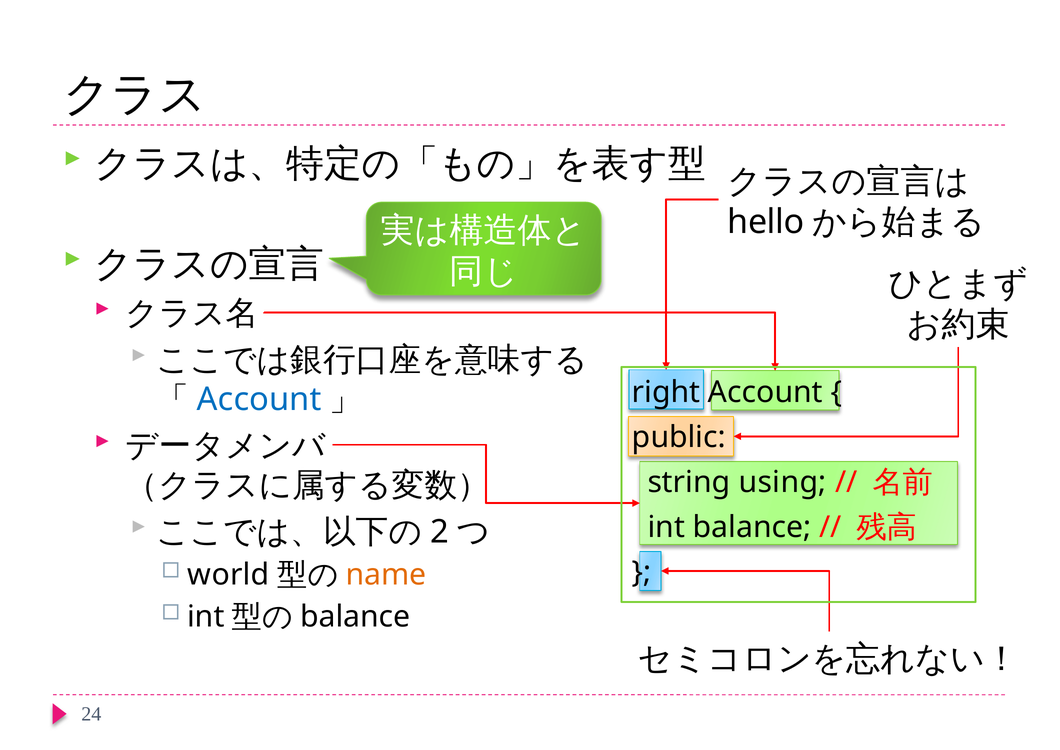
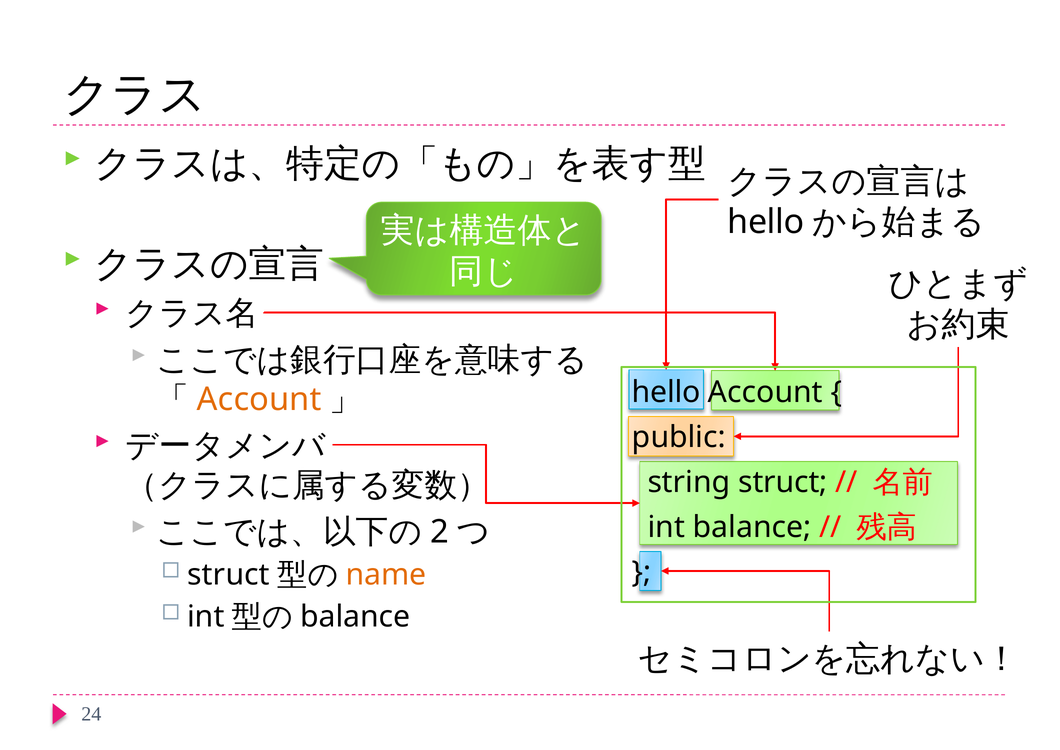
right: right -> hello (666, 392)
Account colour: blue -> orange (259, 399)
string using: using -> struct (783, 482)
world: world -> struct (229, 575)
